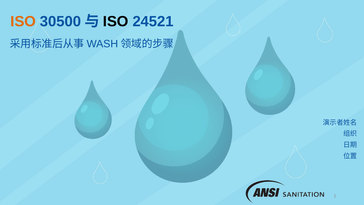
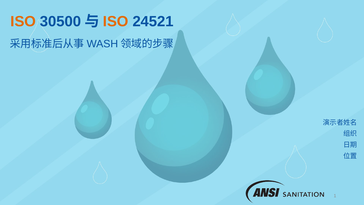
ISO colour: black -> orange (116, 22)
